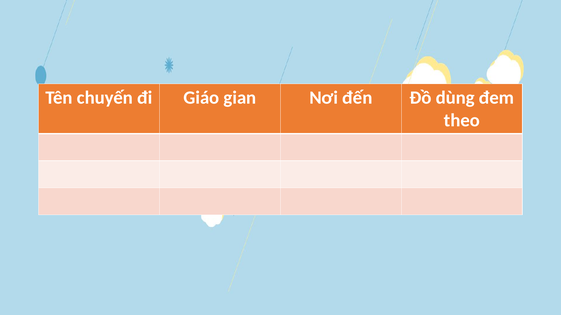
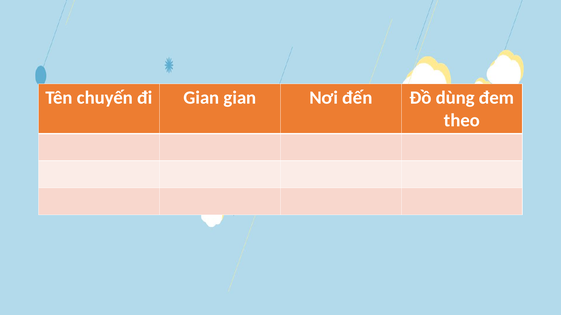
đi Giáo: Giáo -> Gian (201, 98)
